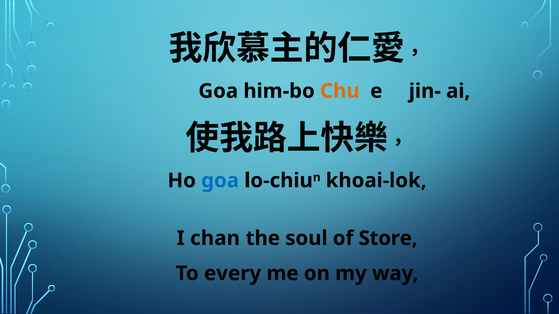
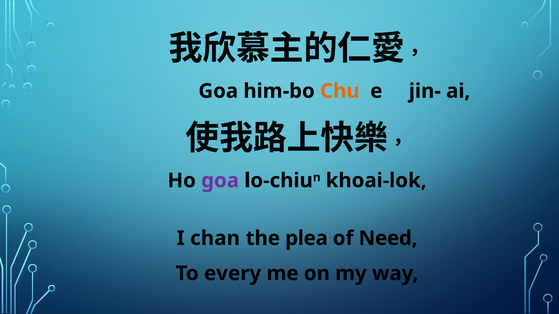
goa colour: blue -> purple (220, 181)
soul: soul -> plea (306, 239)
Store: Store -> Need (388, 239)
